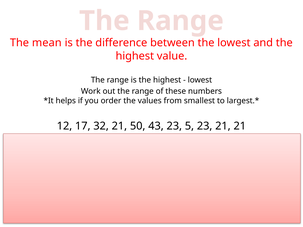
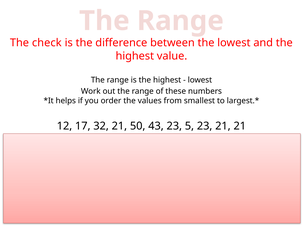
The mean: mean -> check (47, 43)
